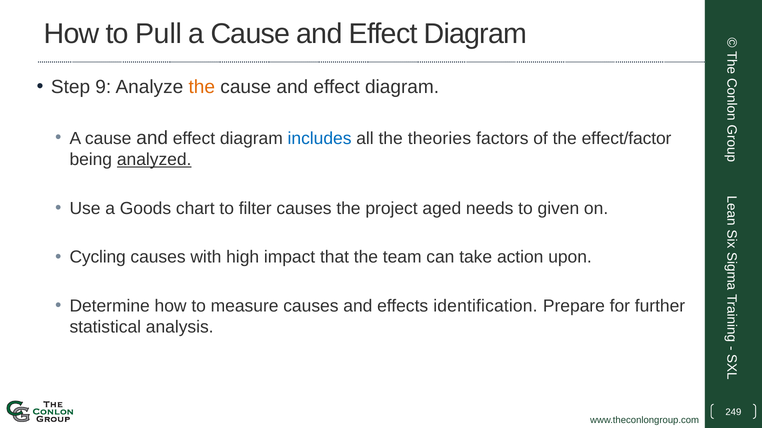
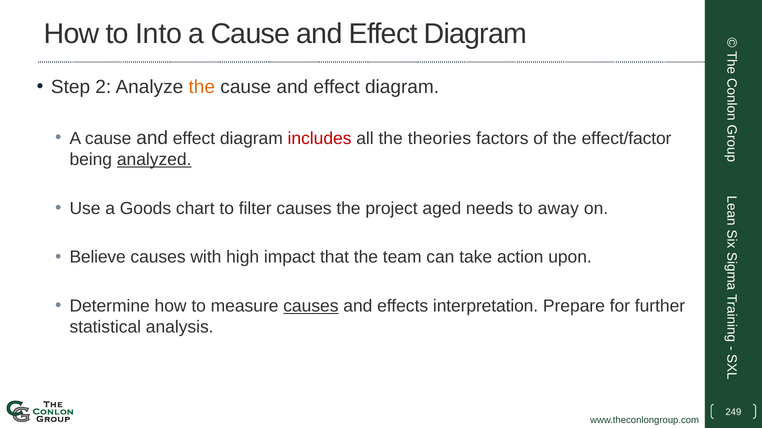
Pull: Pull -> Into (159, 34)
9: 9 -> 2 (103, 87)
includes colour: blue -> red (320, 139)
given: given -> away (558, 209)
Cycling: Cycling -> Believe (98, 258)
causes underline: none -> present (311, 306)
identification: identification -> interpretation (486, 306)
